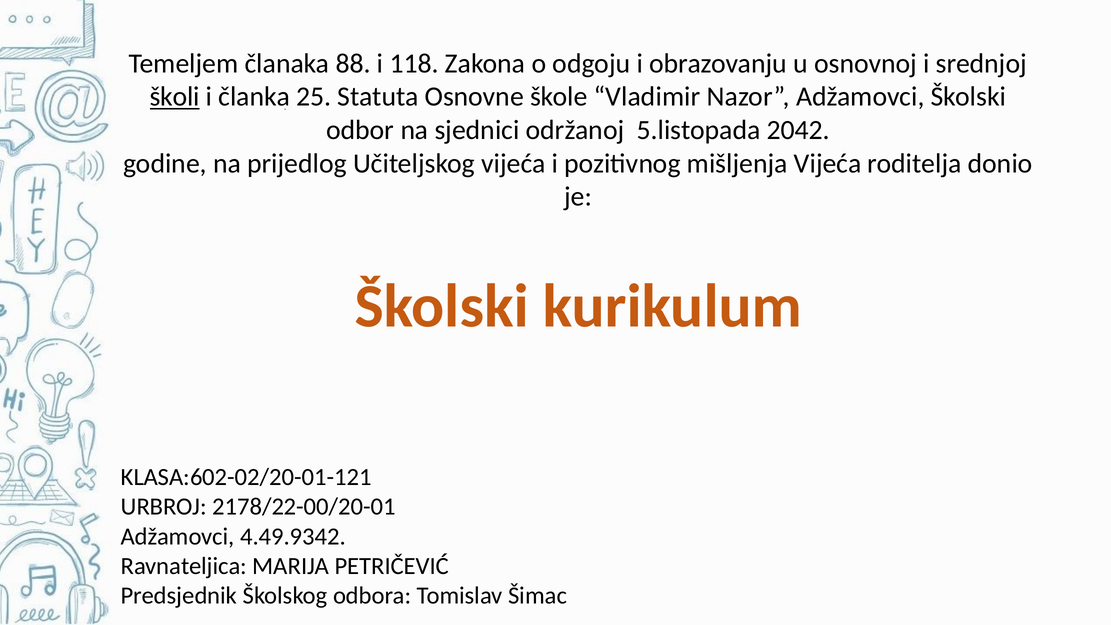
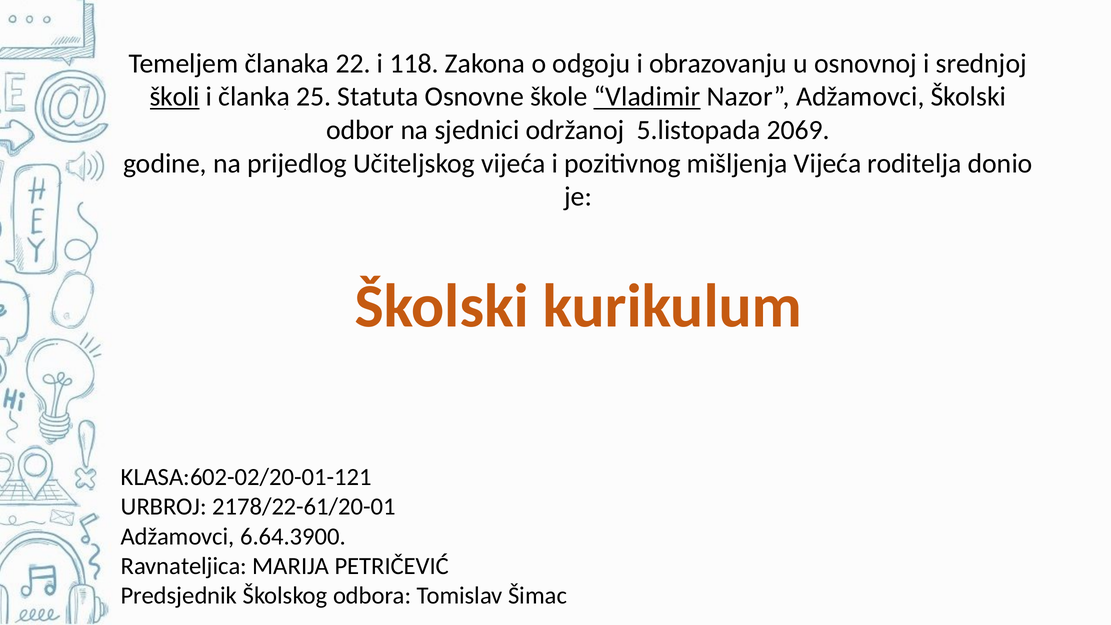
88: 88 -> 22 (353, 63)
Vladimir underline: none -> present (647, 97)
2042: 2042 -> 2069 (798, 130)
2178/22-00/20-01: 2178/22-00/20-01 -> 2178/22-61/20-01 (304, 507)
4.49.9342: 4.49.9342 -> 6.64.3900 (293, 536)
